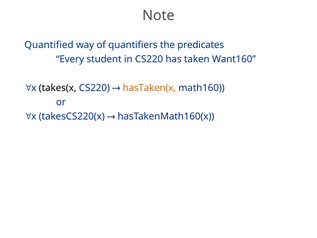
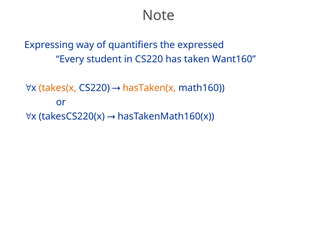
Quantified: Quantified -> Expressing (49, 45)
predicates: predicates -> expressed (201, 45)
takes(x colour: black -> orange (58, 88)
